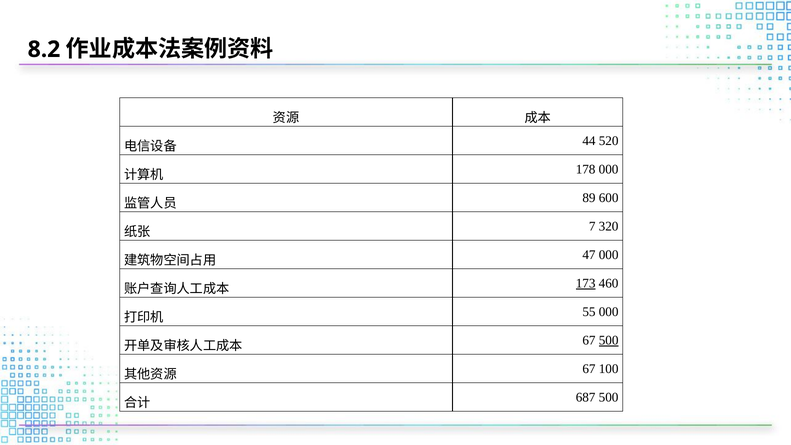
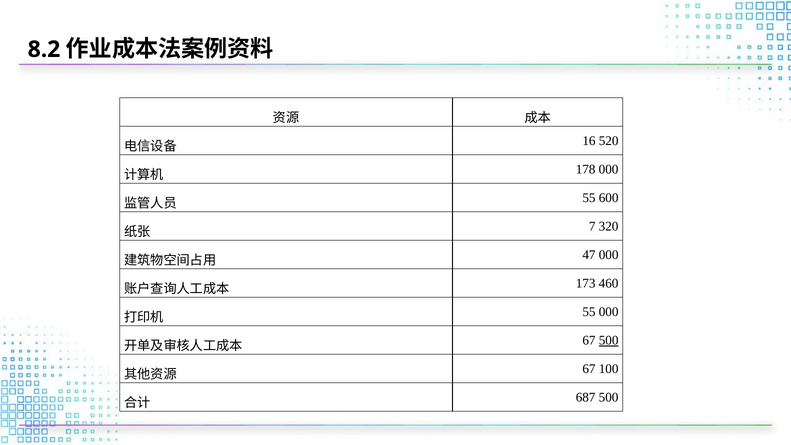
44: 44 -> 16 (589, 141)
89: 89 -> 55 (589, 198)
173 underline: present -> none (586, 283)
